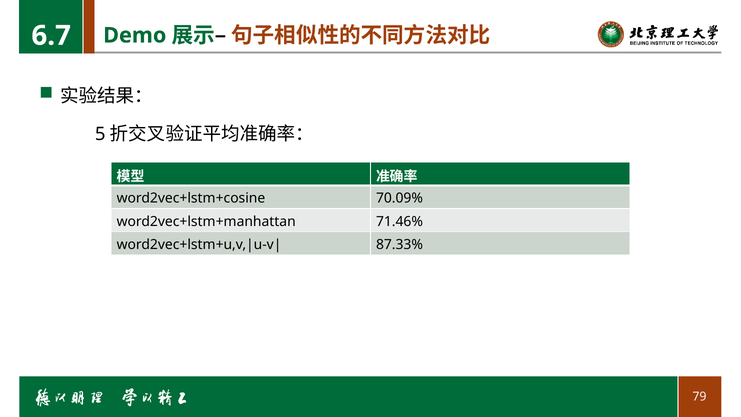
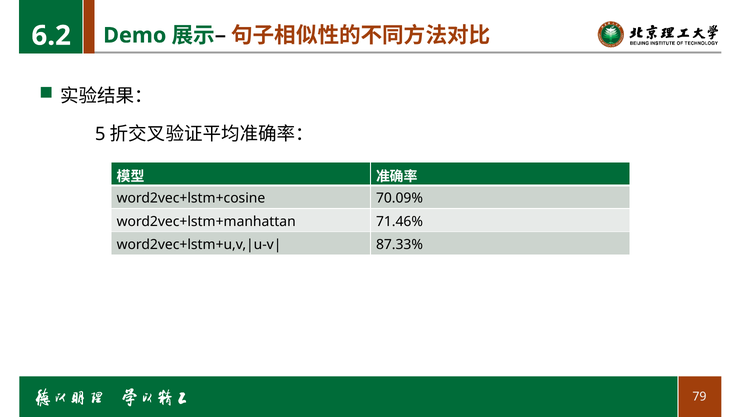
6.7: 6.7 -> 6.2 (51, 36)
